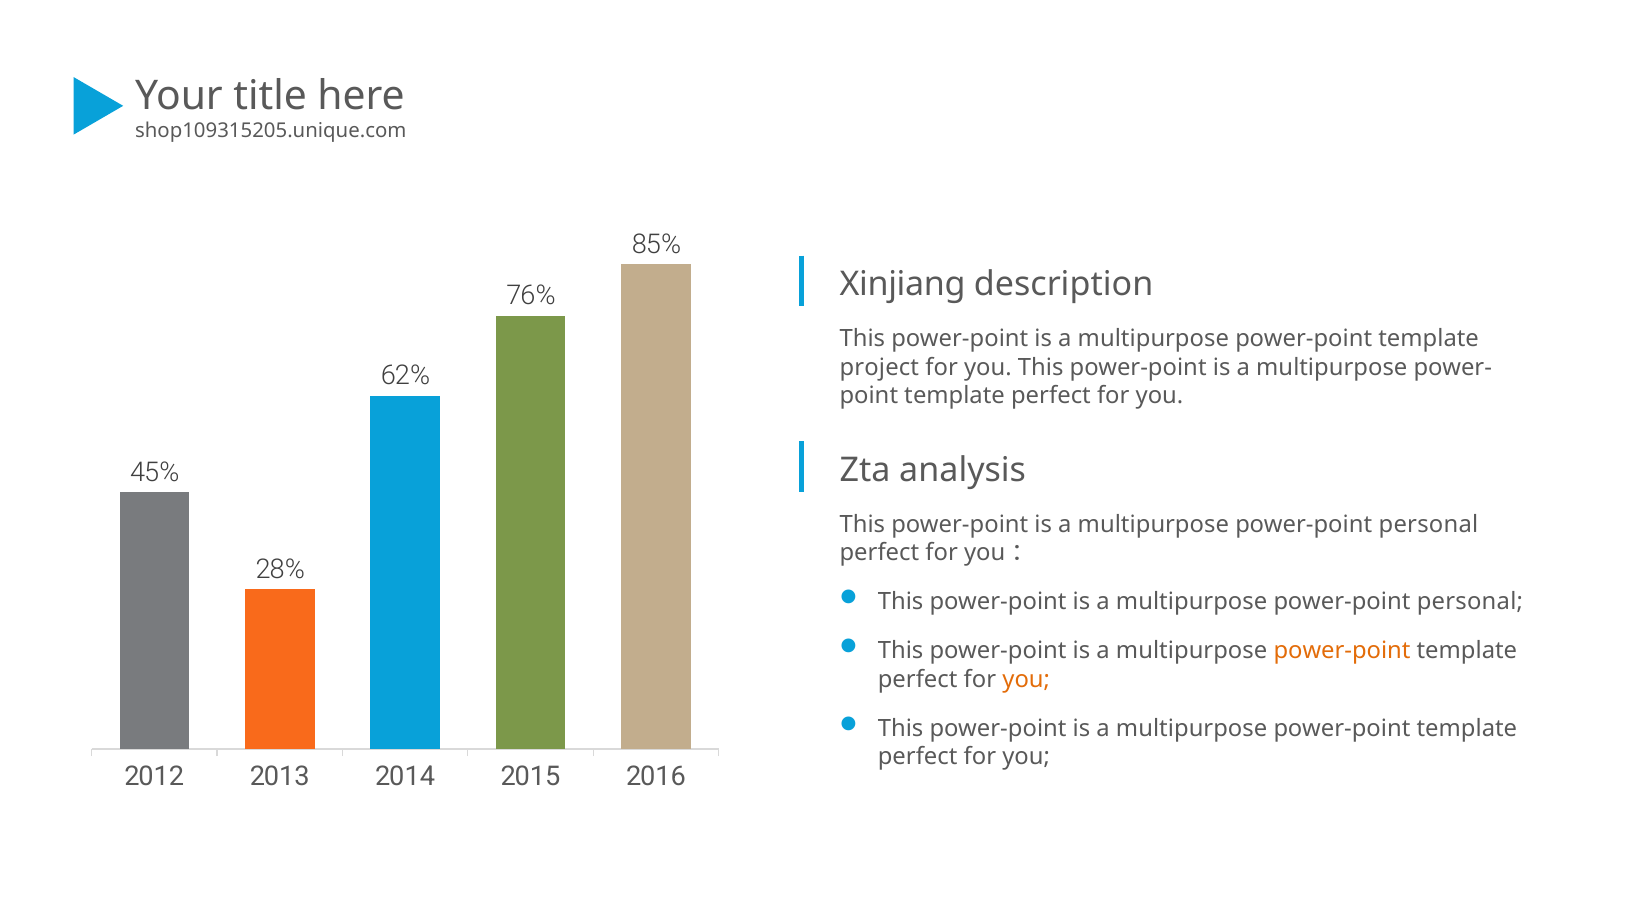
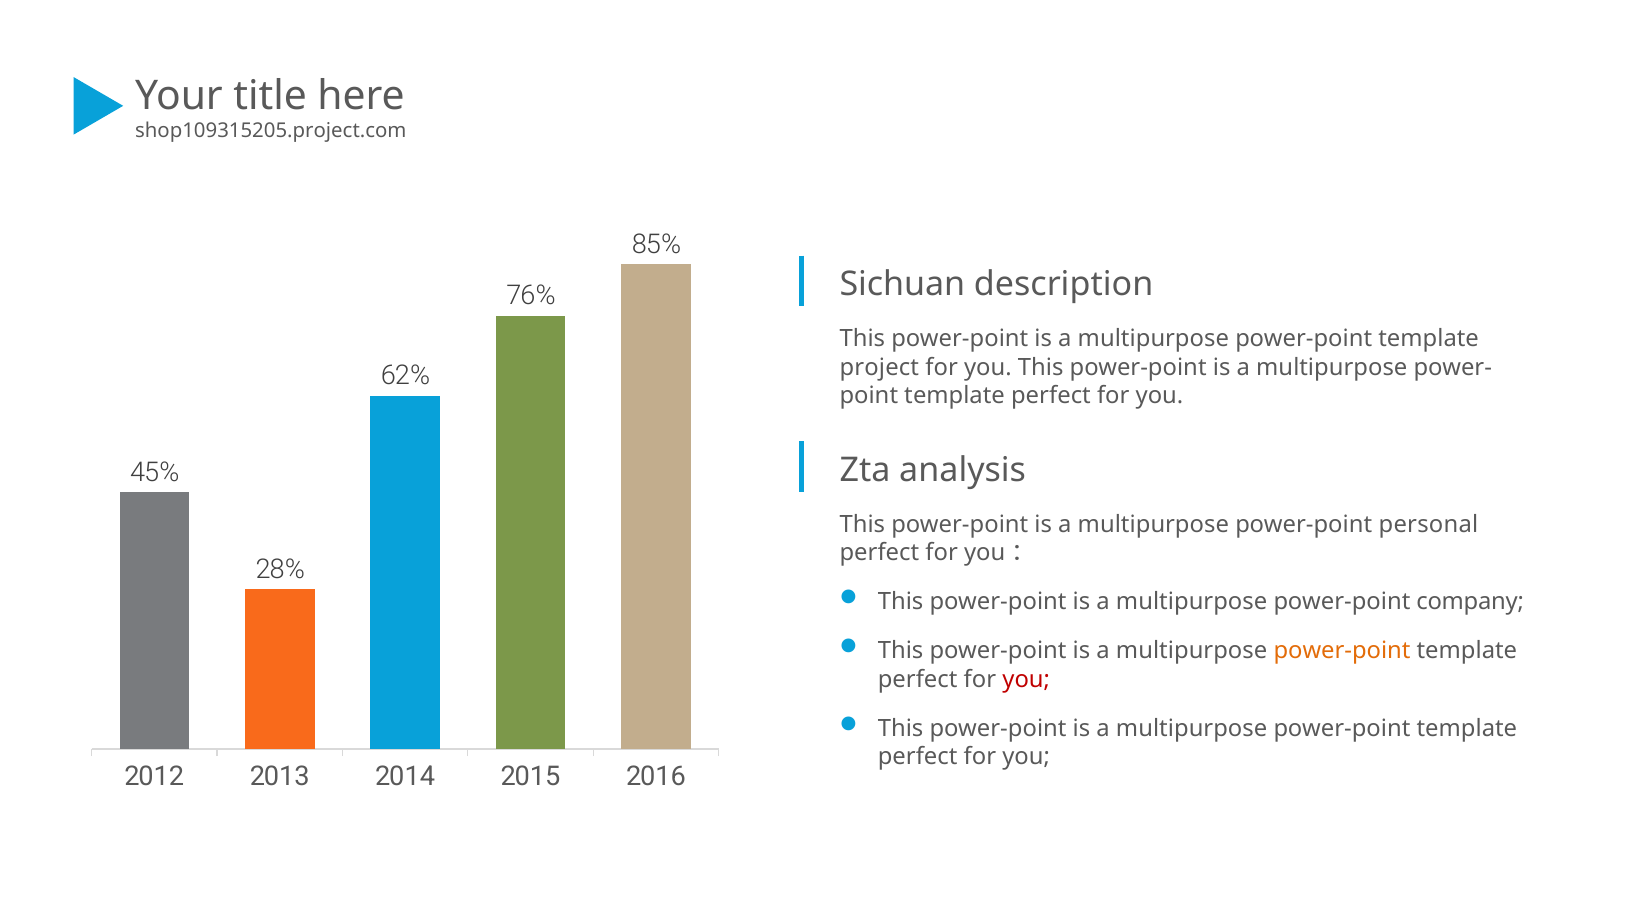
shop109315205.unique.com: shop109315205.unique.com -> shop109315205.project.com (271, 131)
Xinjiang: Xinjiang -> Sichuan (902, 285)
personal: personal -> company (1470, 602)
you colour: orange -> red (1026, 679)
